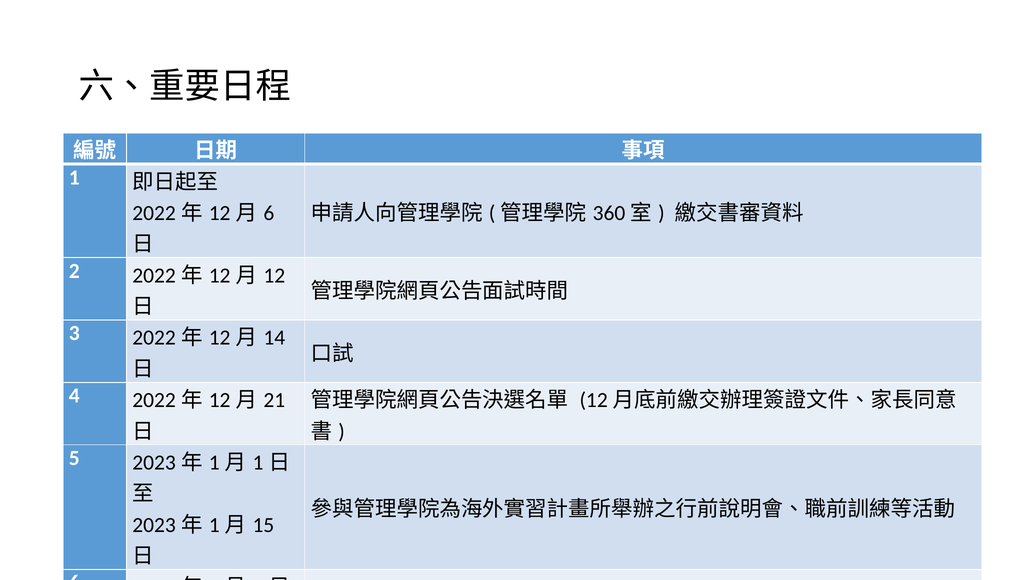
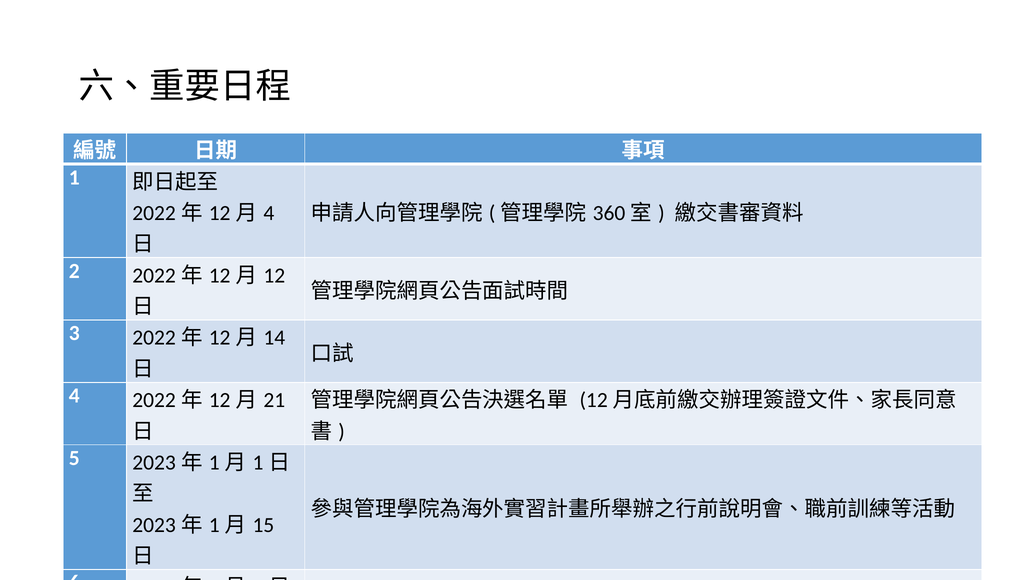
6: 6 -> 4 (269, 213)
